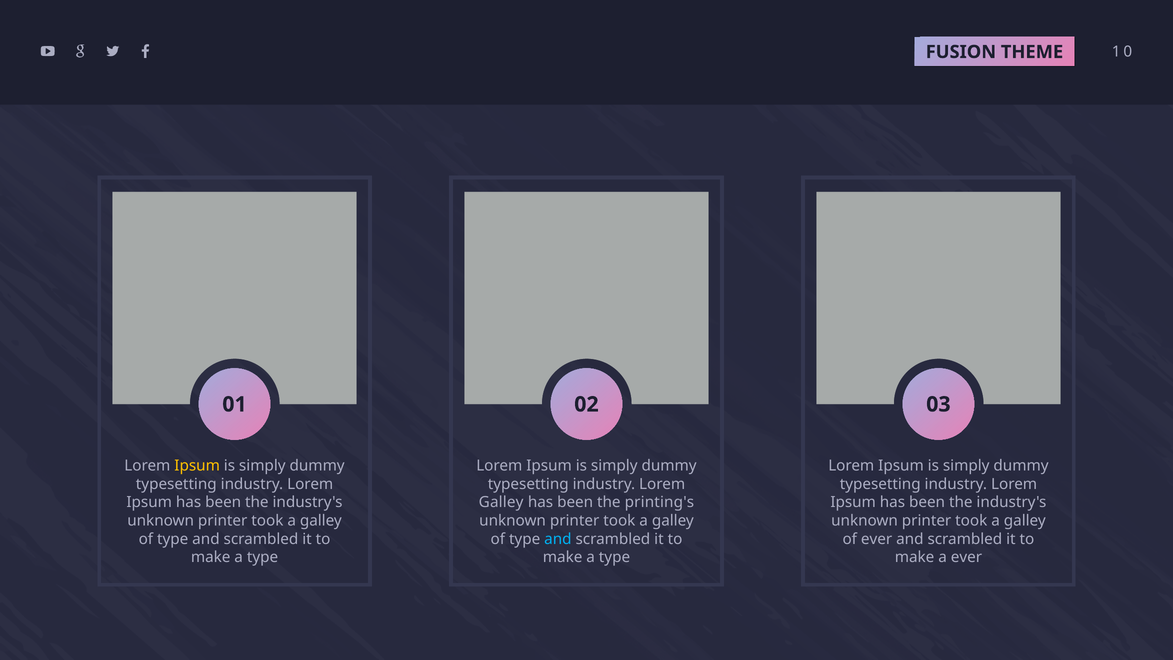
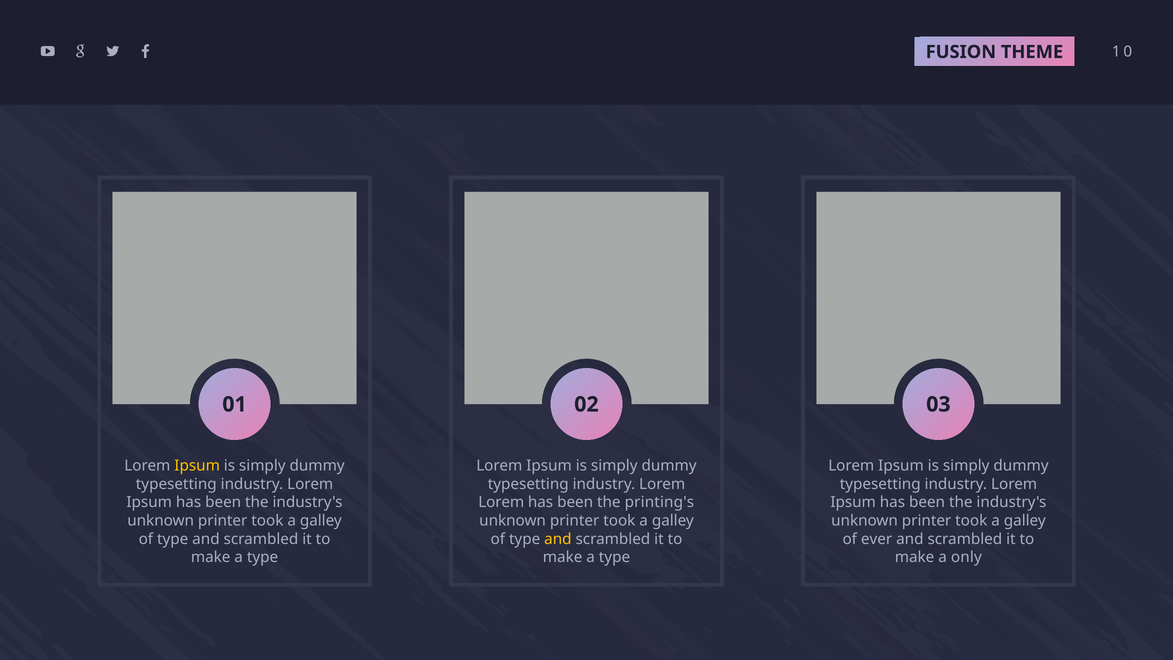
Galley: Galley -> Lorem (501, 502)
and colour: light blue -> yellow (558, 539)
a ever: ever -> only (966, 557)
